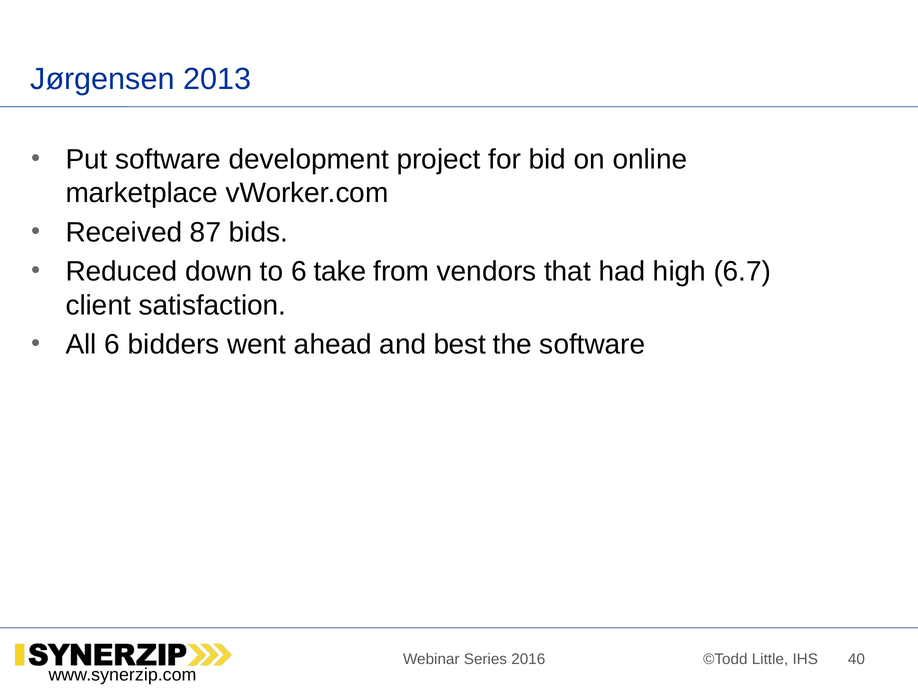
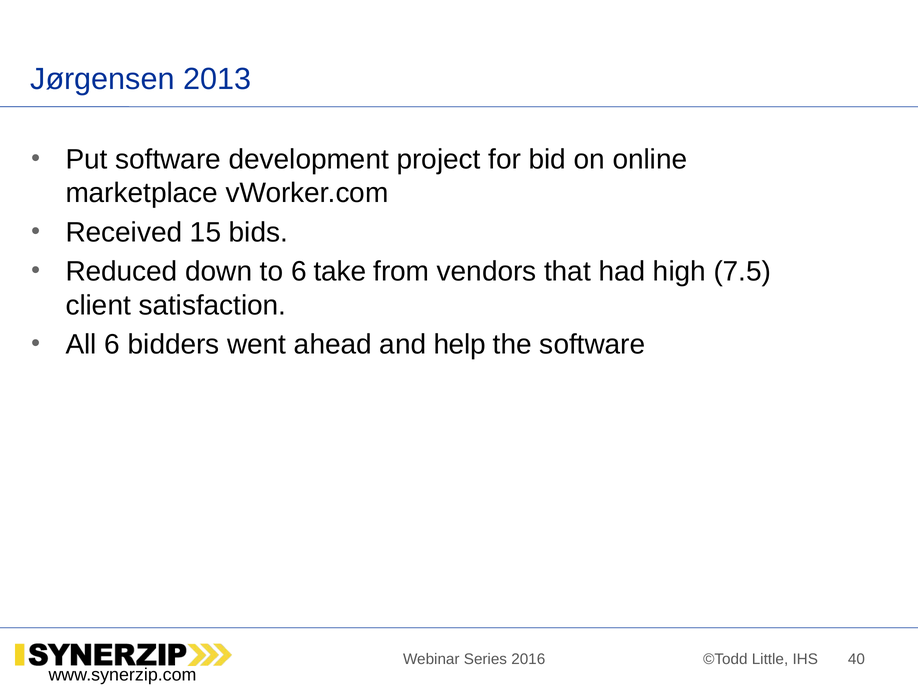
87: 87 -> 15 (206, 232)
6.7: 6.7 -> 7.5 (742, 271)
best: best -> help (460, 344)
